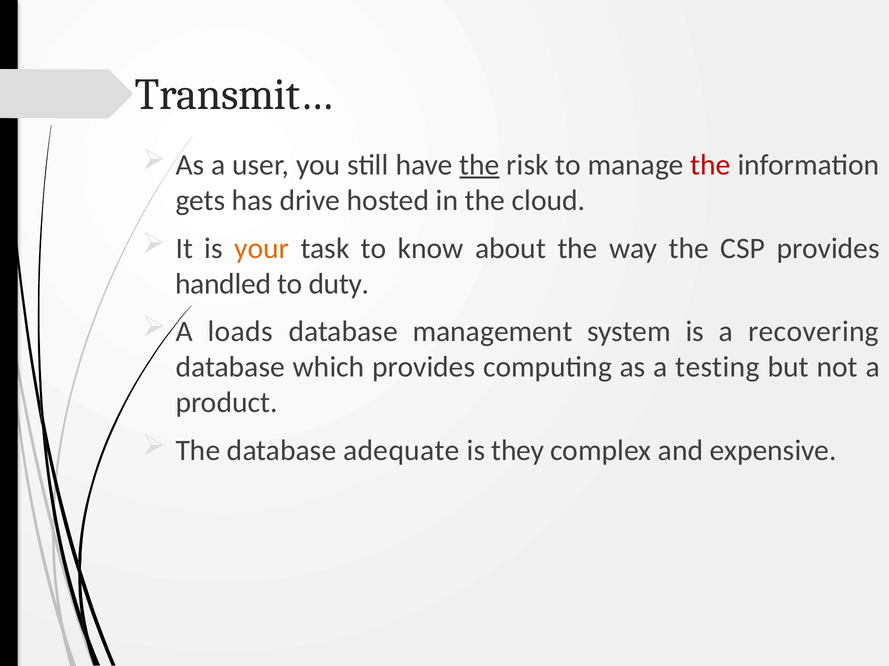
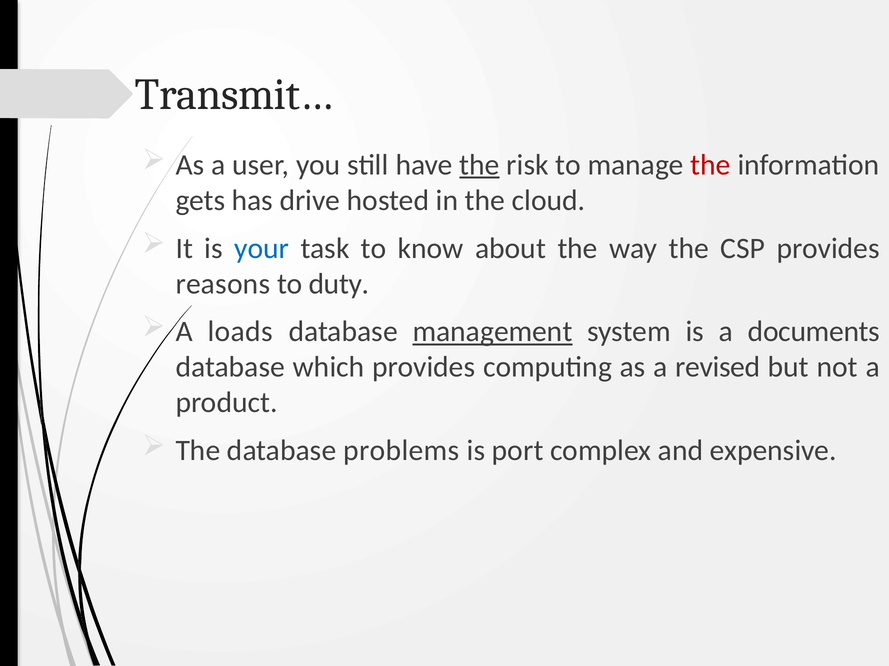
your colour: orange -> blue (262, 249)
handled: handled -> reasons (223, 284)
management underline: none -> present (493, 332)
recovering: recovering -> documents (814, 332)
testing: testing -> revised (718, 368)
adequate: adequate -> problems (401, 451)
they: they -> port (518, 451)
